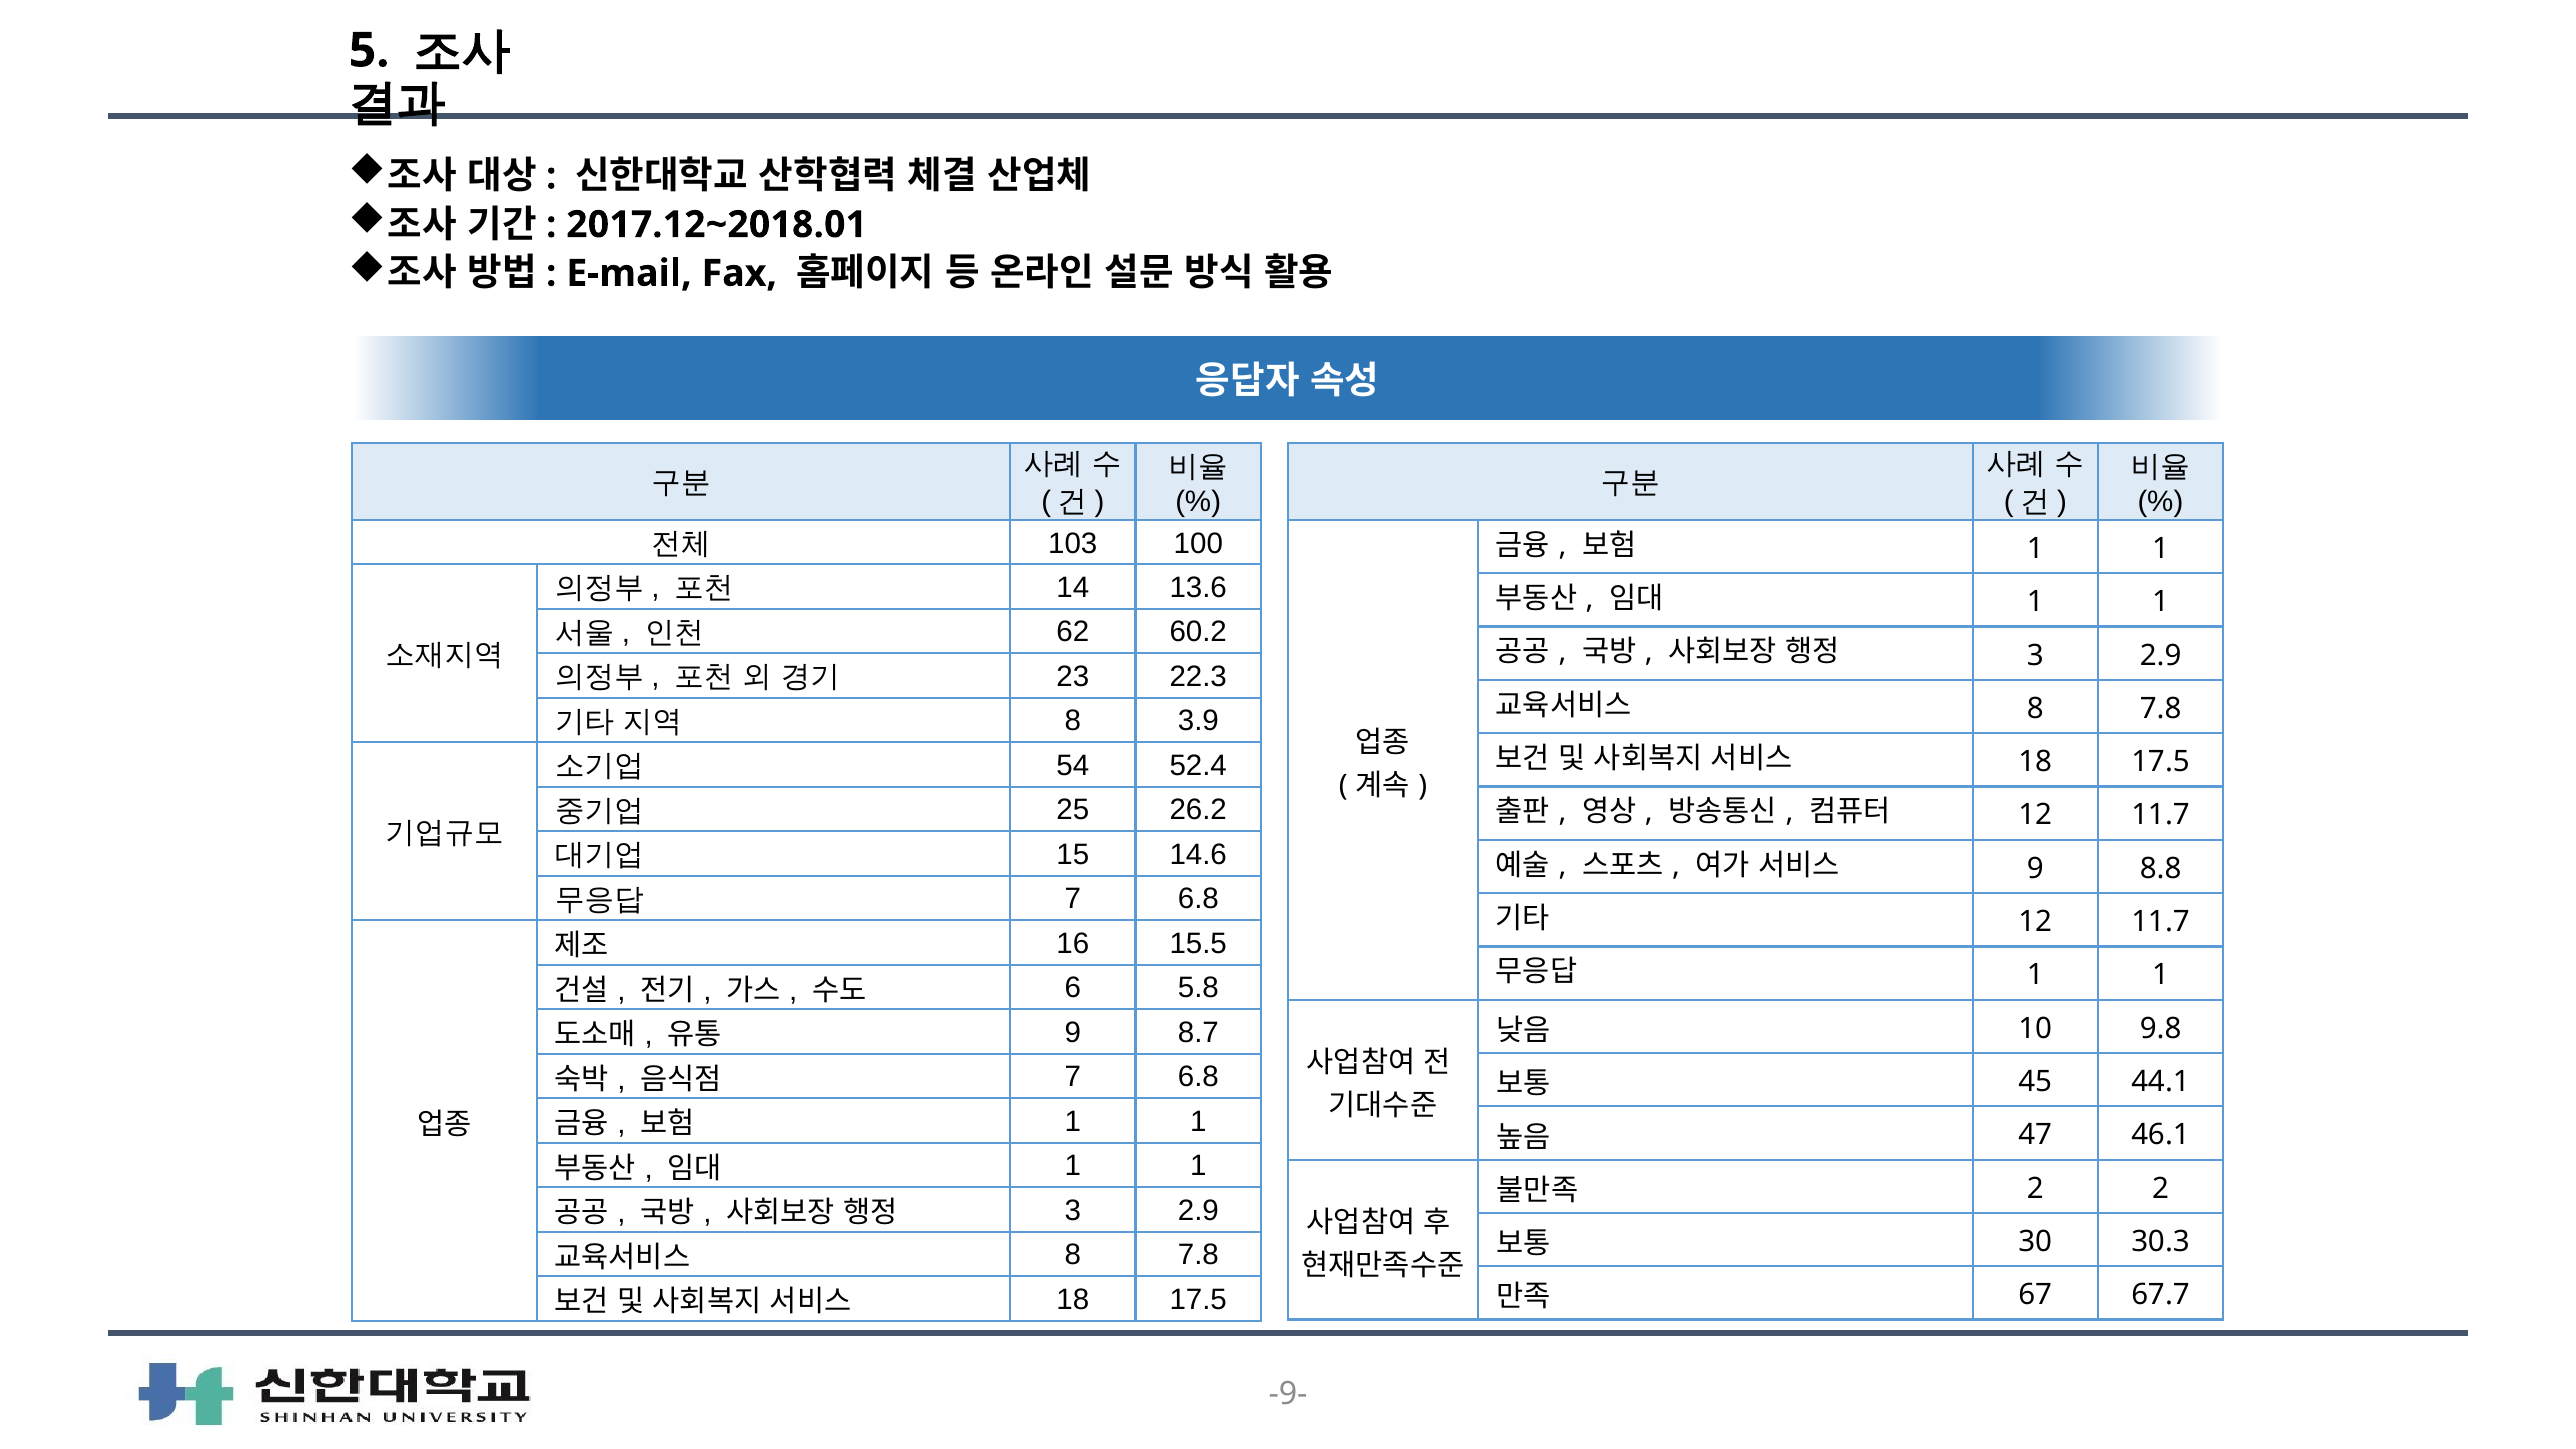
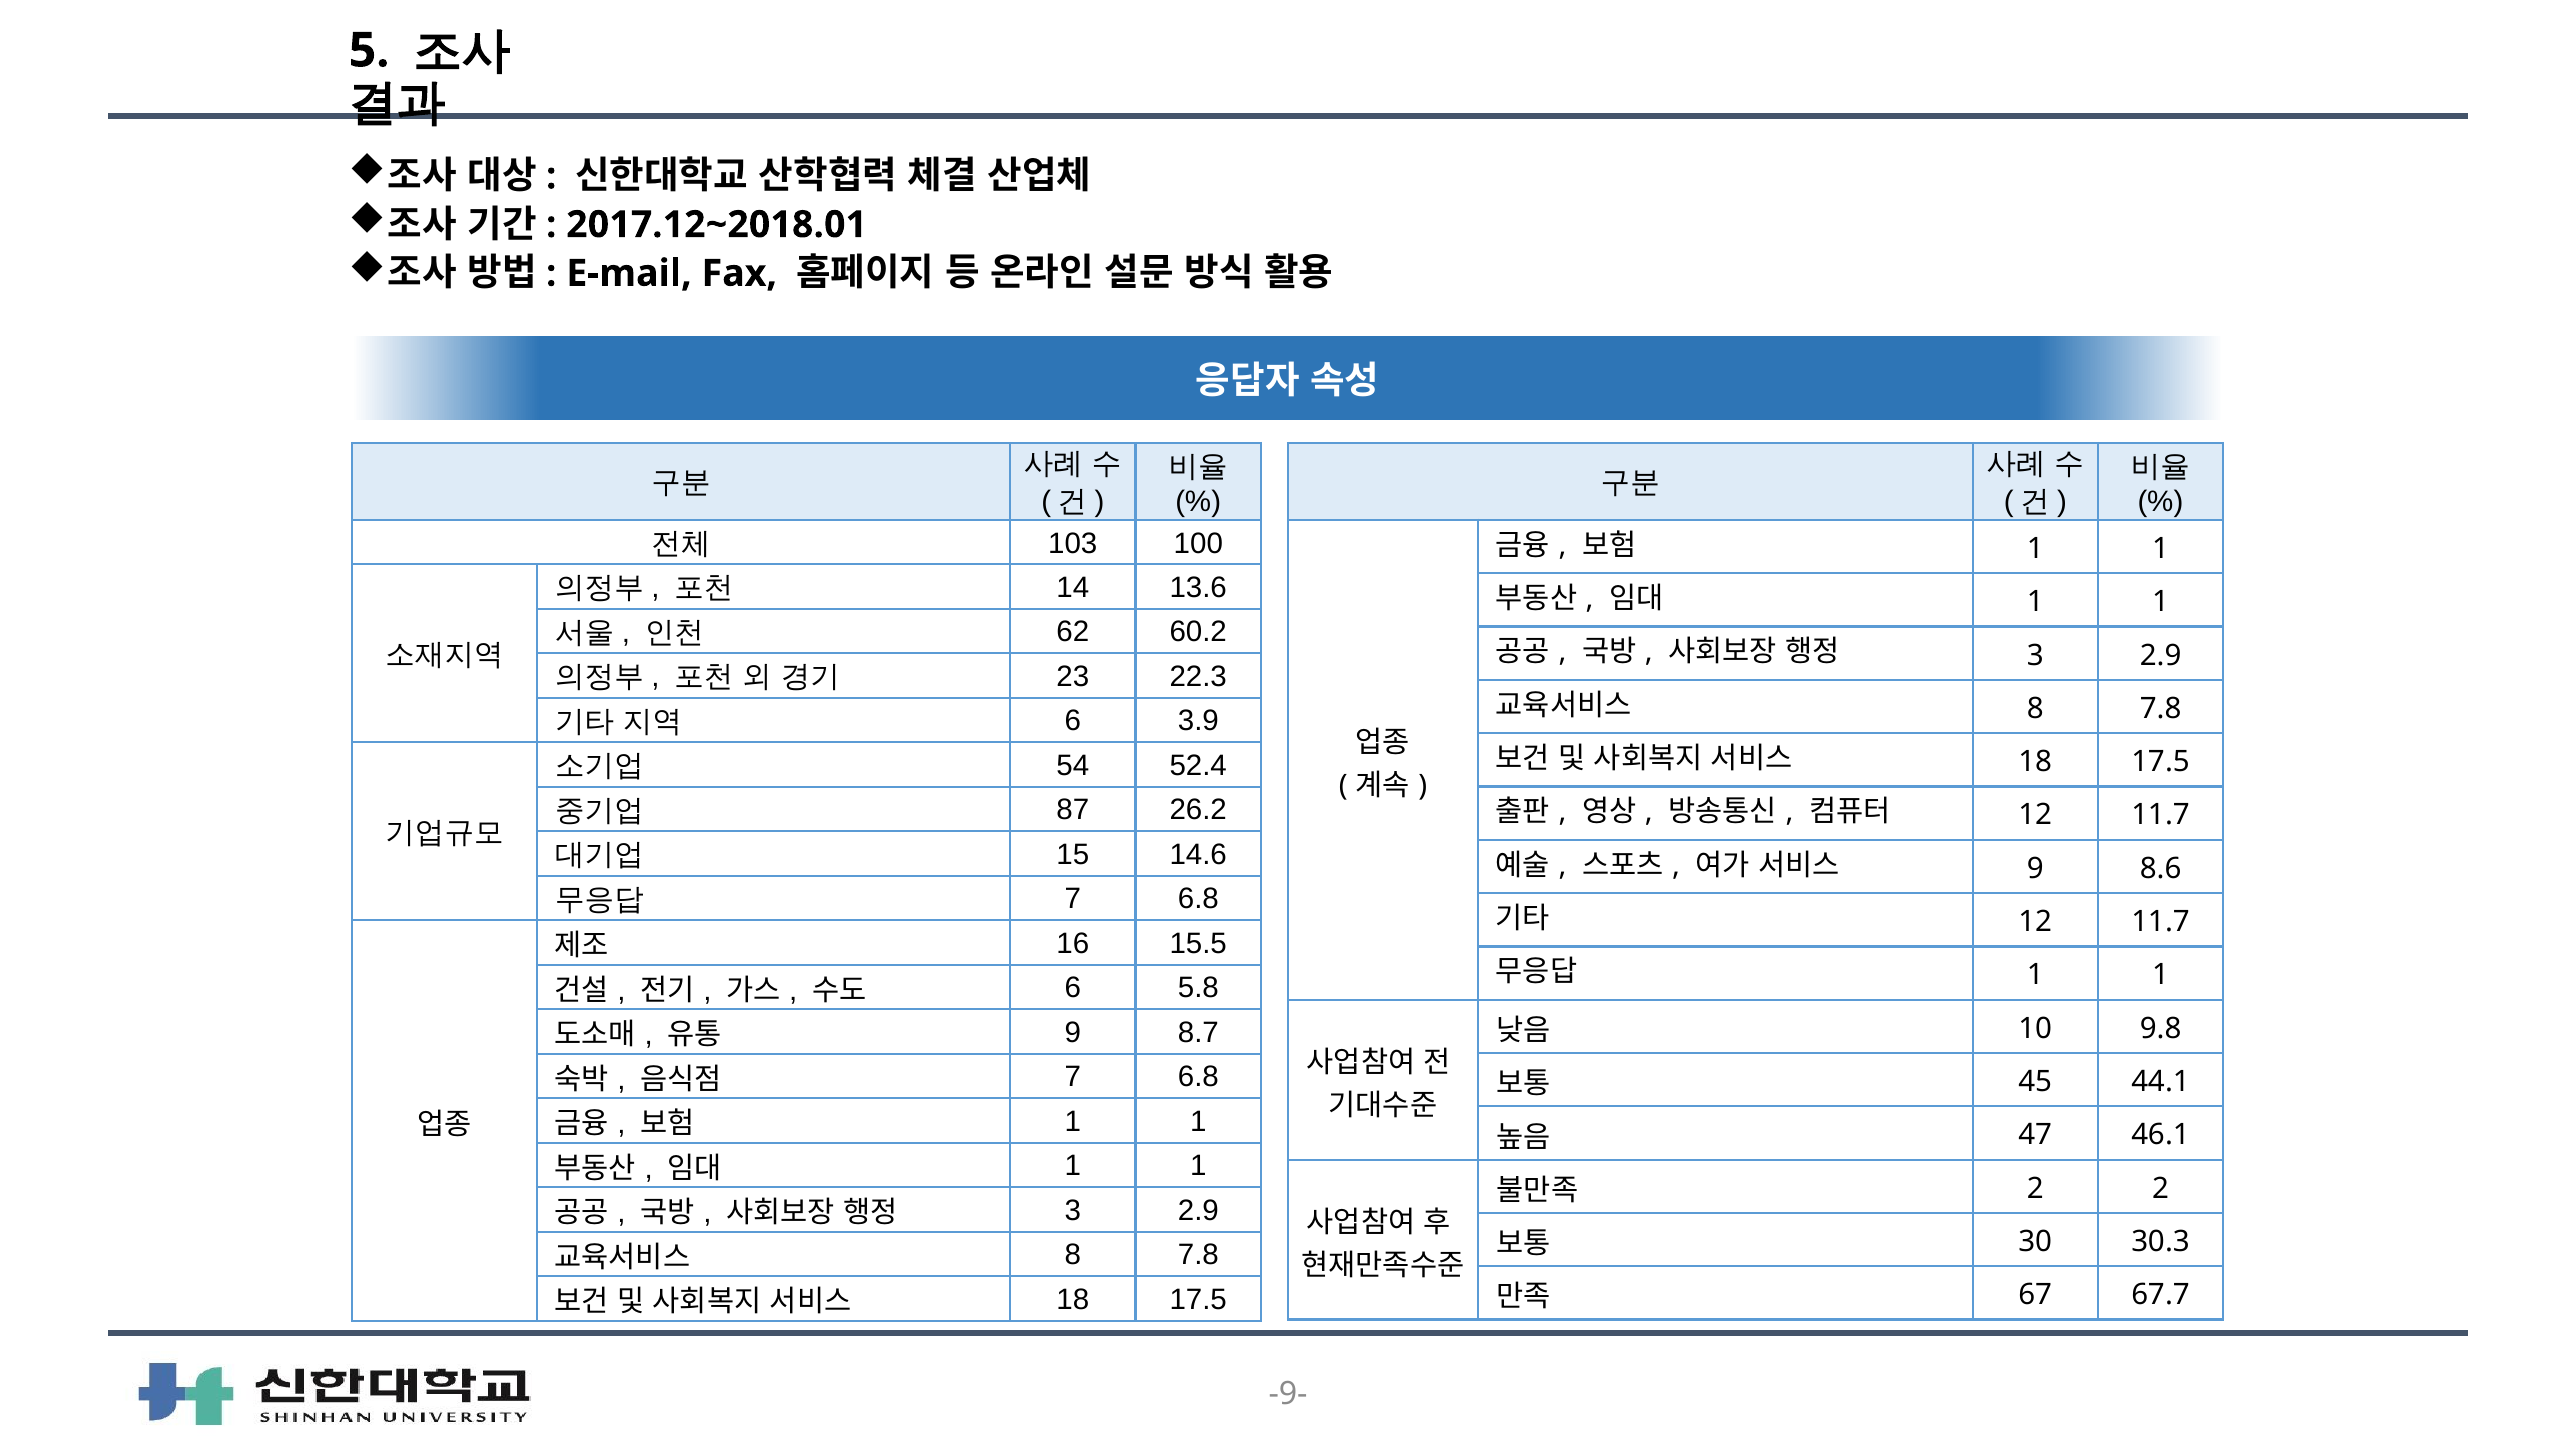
8: 8 -> 6 (1073, 721)
25: 25 -> 87 (1073, 810)
8.8: 8.8 -> 8.6 (2161, 869)
